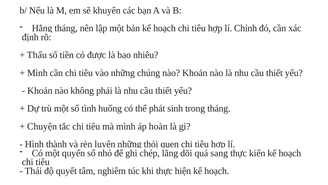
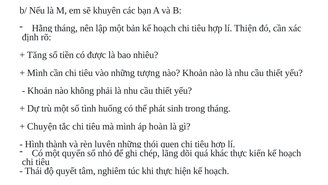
Chỉnh: Chỉnh -> Thiện (245, 28)
Thấu: Thấu -> Tăng (37, 55)
chúng: chúng -> tượng (149, 73)
sang: sang -> khác (219, 153)
